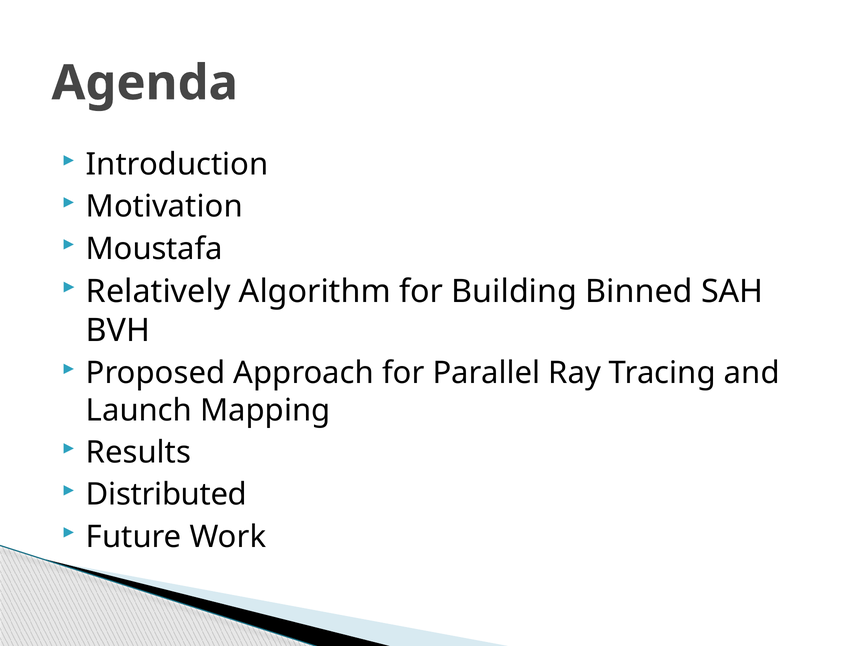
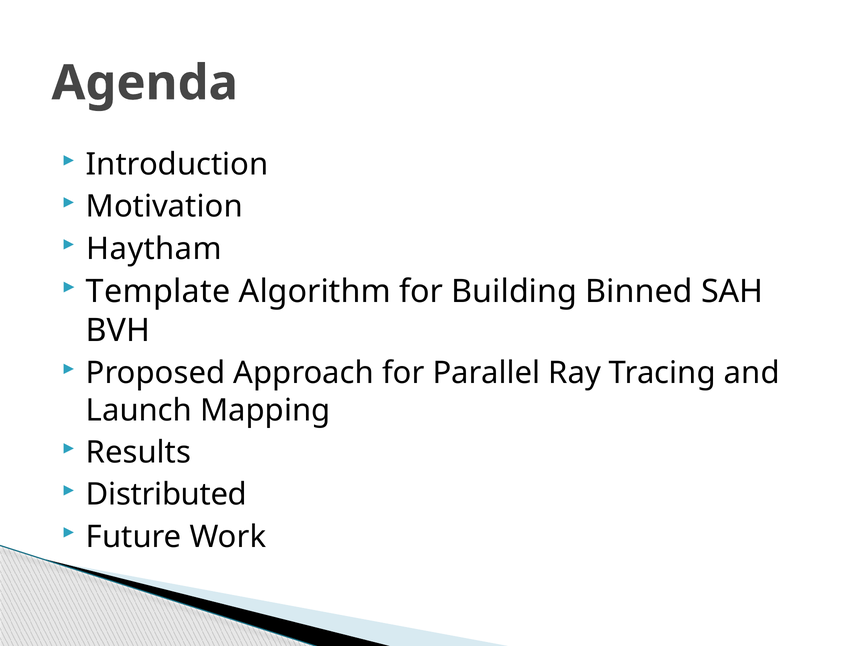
Moustafa: Moustafa -> Haytham (154, 249)
Relatively: Relatively -> Template (158, 292)
